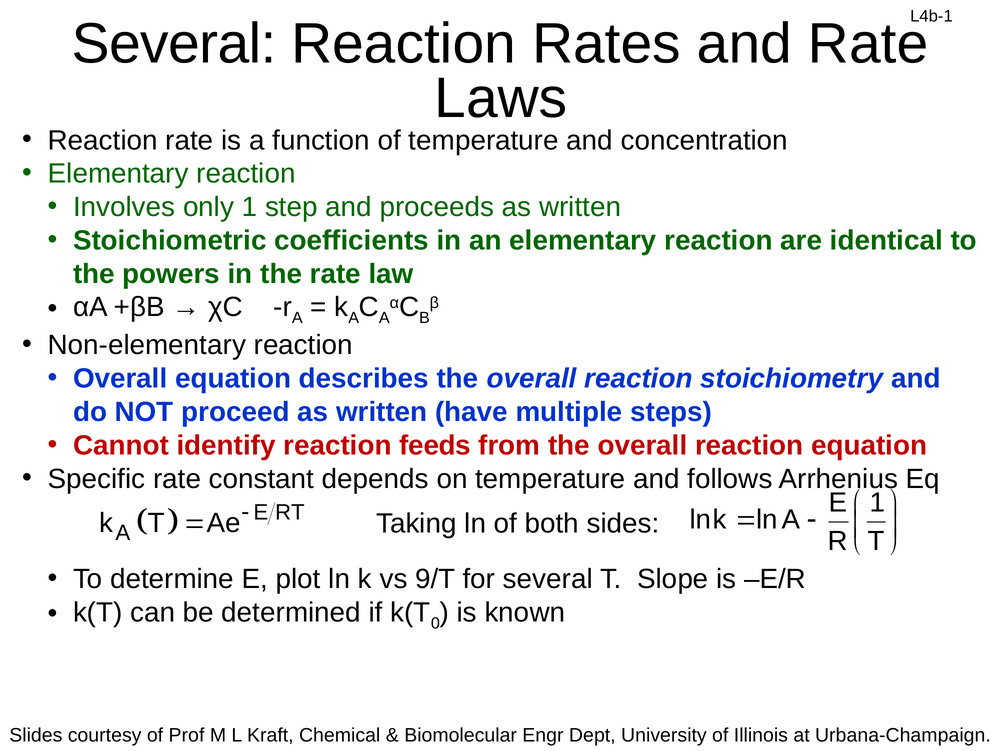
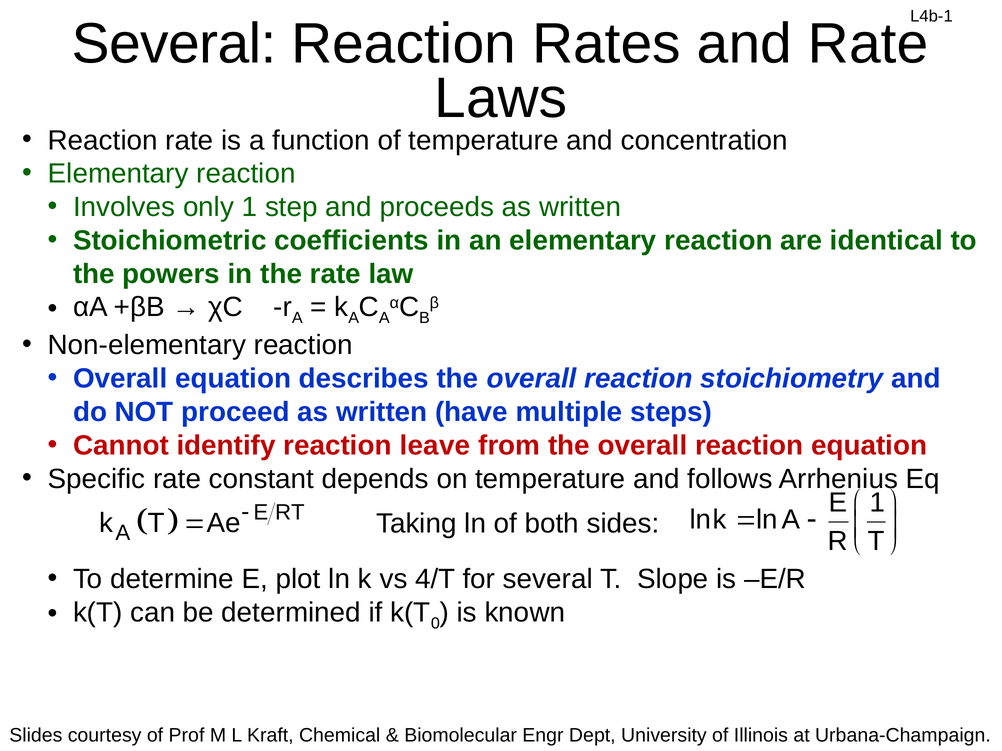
feeds: feeds -> leave (435, 446)
9/T: 9/T -> 4/T (435, 579)
